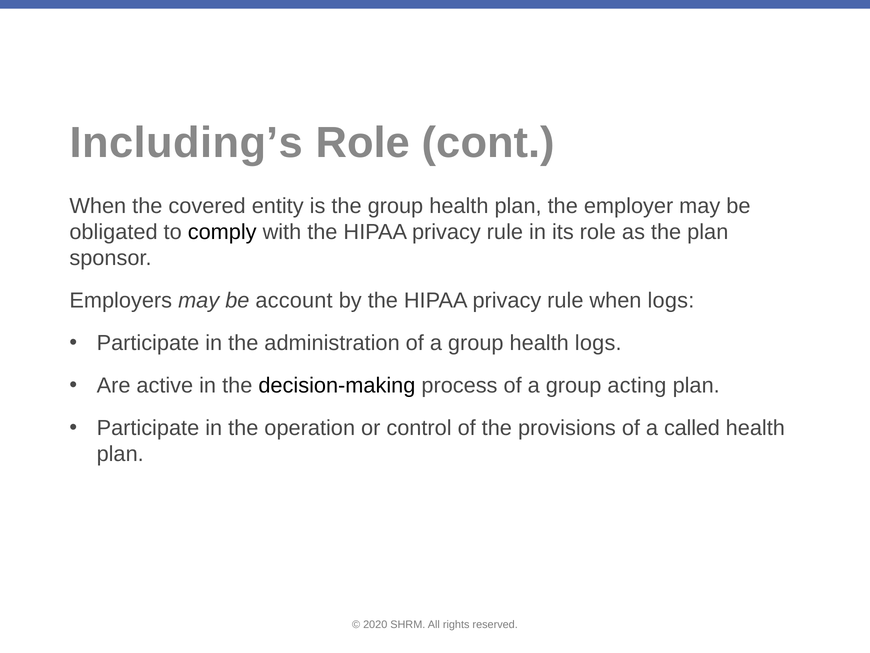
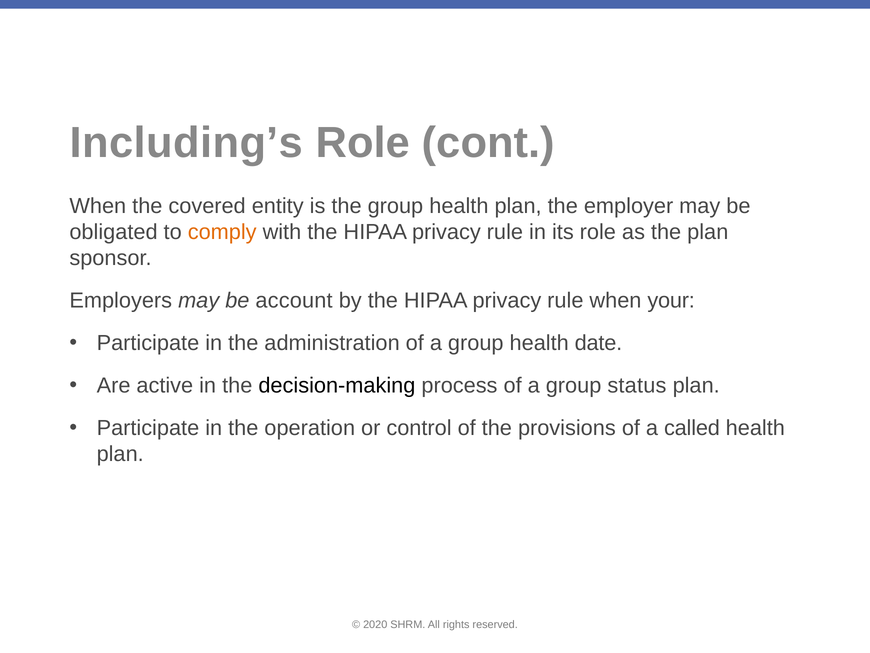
comply colour: black -> orange (222, 232)
when logs: logs -> your (671, 301)
health logs: logs -> date (598, 343)
acting: acting -> status (637, 385)
